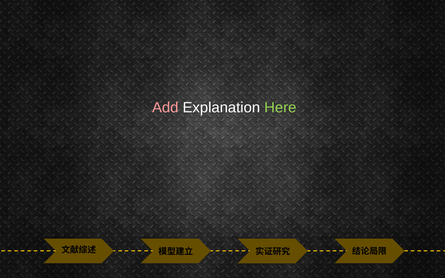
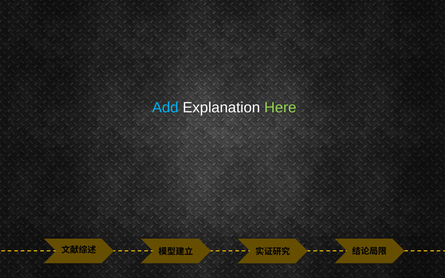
Add colour: pink -> light blue (165, 108)
